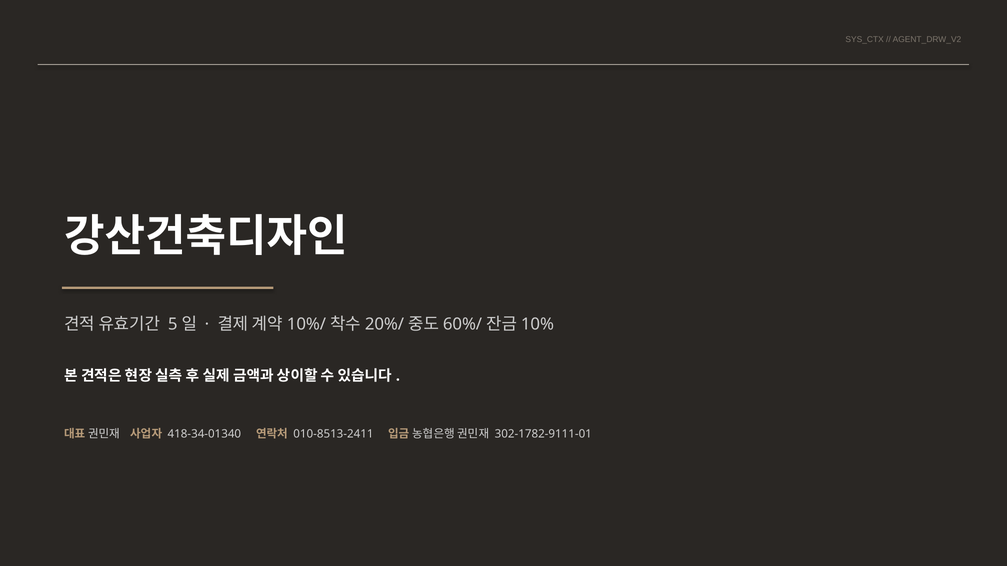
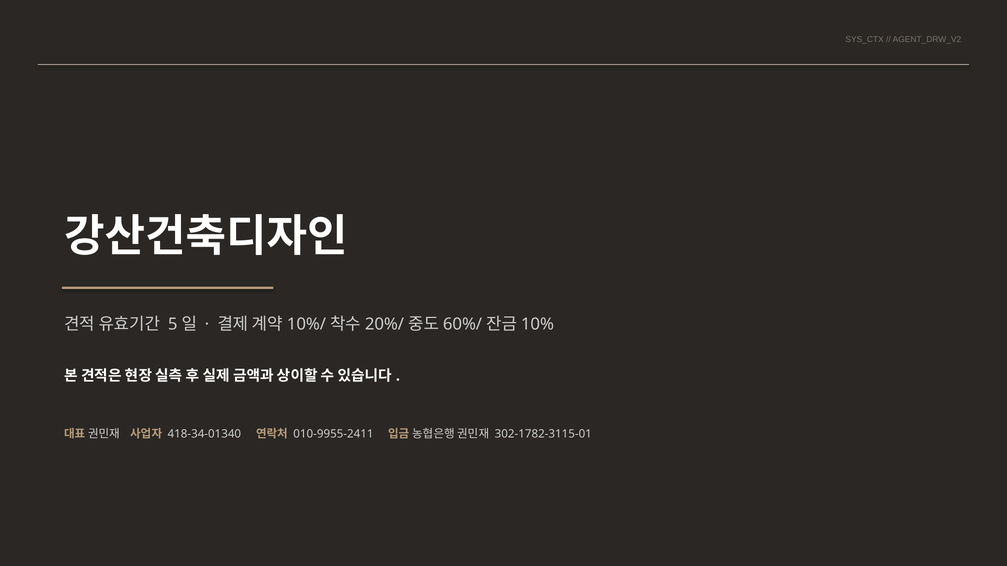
010-8513-2411: 010-8513-2411 -> 010-9955-2411 (333, 434)
302-1782-9111-01: 302-1782-9111-01 -> 302-1782-3115-01 (543, 434)
